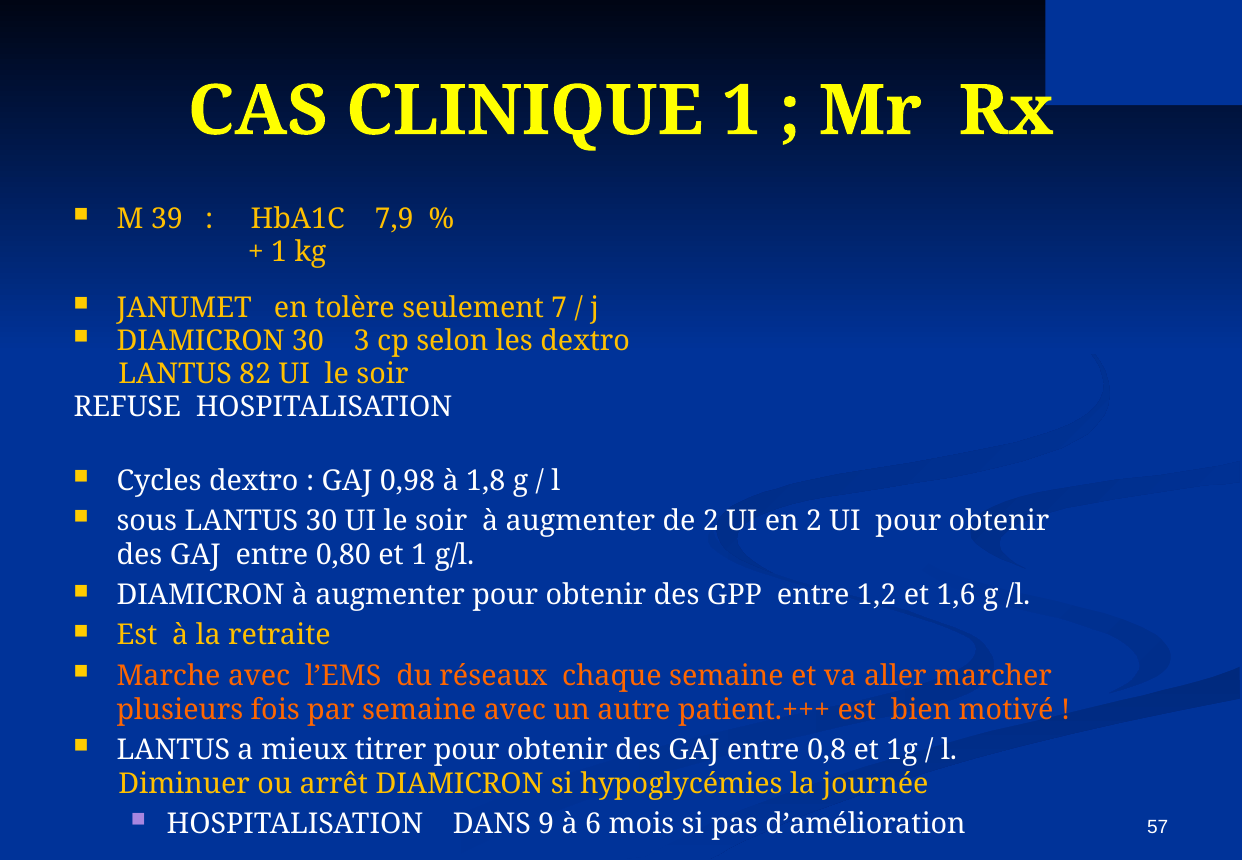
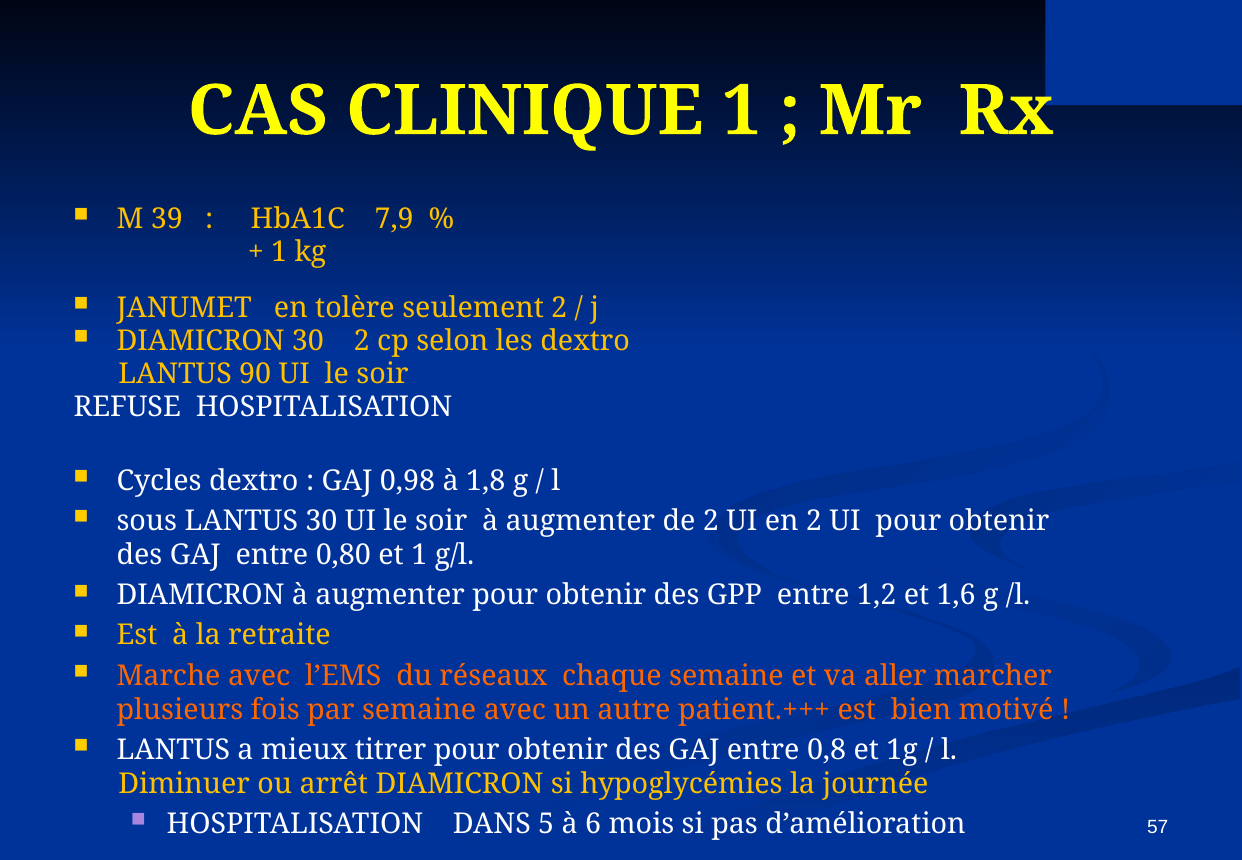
seulement 7: 7 -> 2 (559, 308)
30 3: 3 -> 2 (362, 341)
82: 82 -> 90 (255, 374)
9: 9 -> 5 (546, 823)
